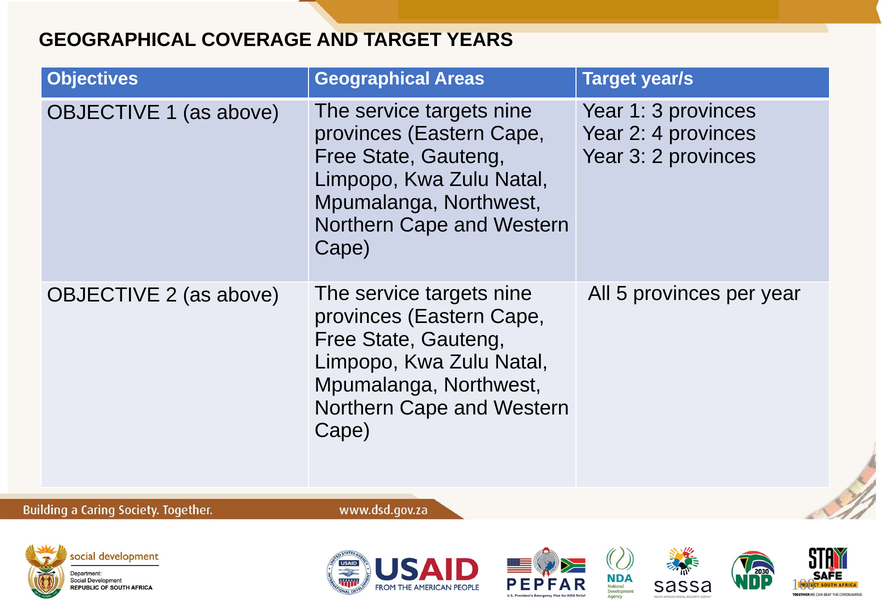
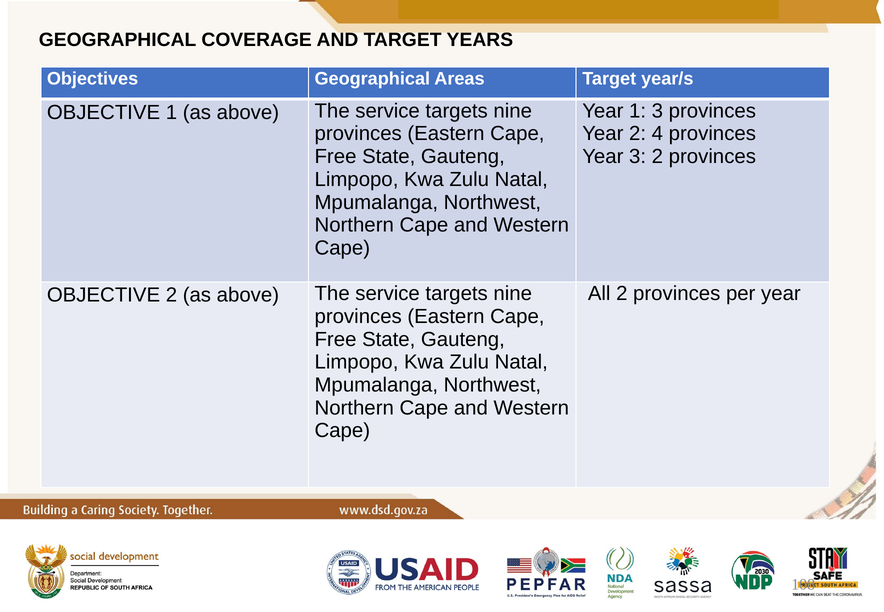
All 5: 5 -> 2 (622, 294)
